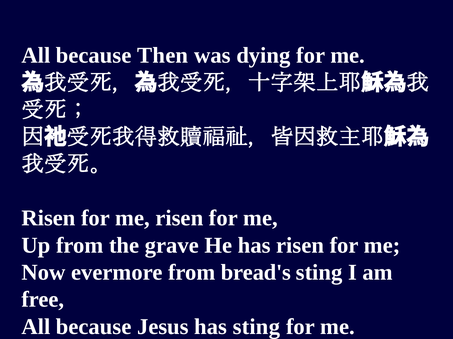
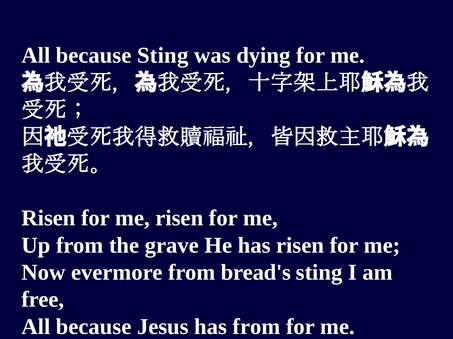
because Then: Then -> Sting (163, 56)
has sting: sting -> from (257, 327)
